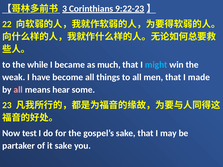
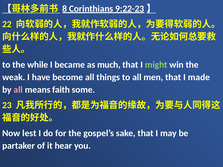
3: 3 -> 8 (65, 9)
might colour: light blue -> light green (156, 65)
hear: hear -> faith (61, 90)
test: test -> lest (29, 133)
it sake: sake -> hear (63, 146)
